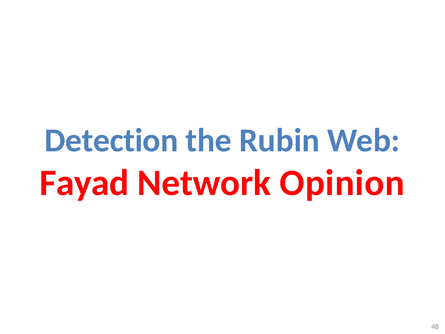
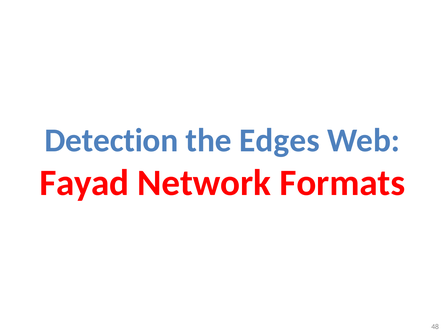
Rubin: Rubin -> Edges (279, 140)
Opinion: Opinion -> Formats (342, 183)
